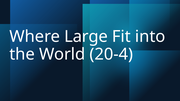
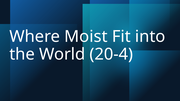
Large: Large -> Moist (86, 37)
